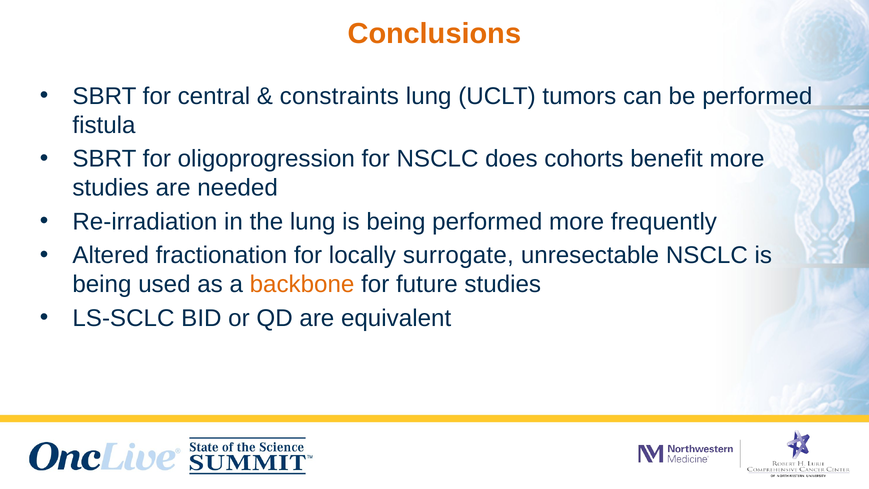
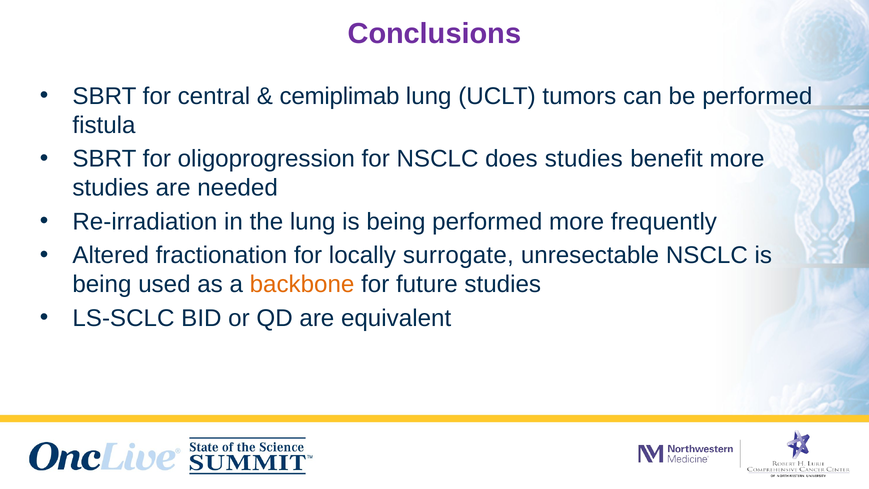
Conclusions colour: orange -> purple (434, 34)
constraints: constraints -> cemiplimab (340, 96)
does cohorts: cohorts -> studies (584, 159)
